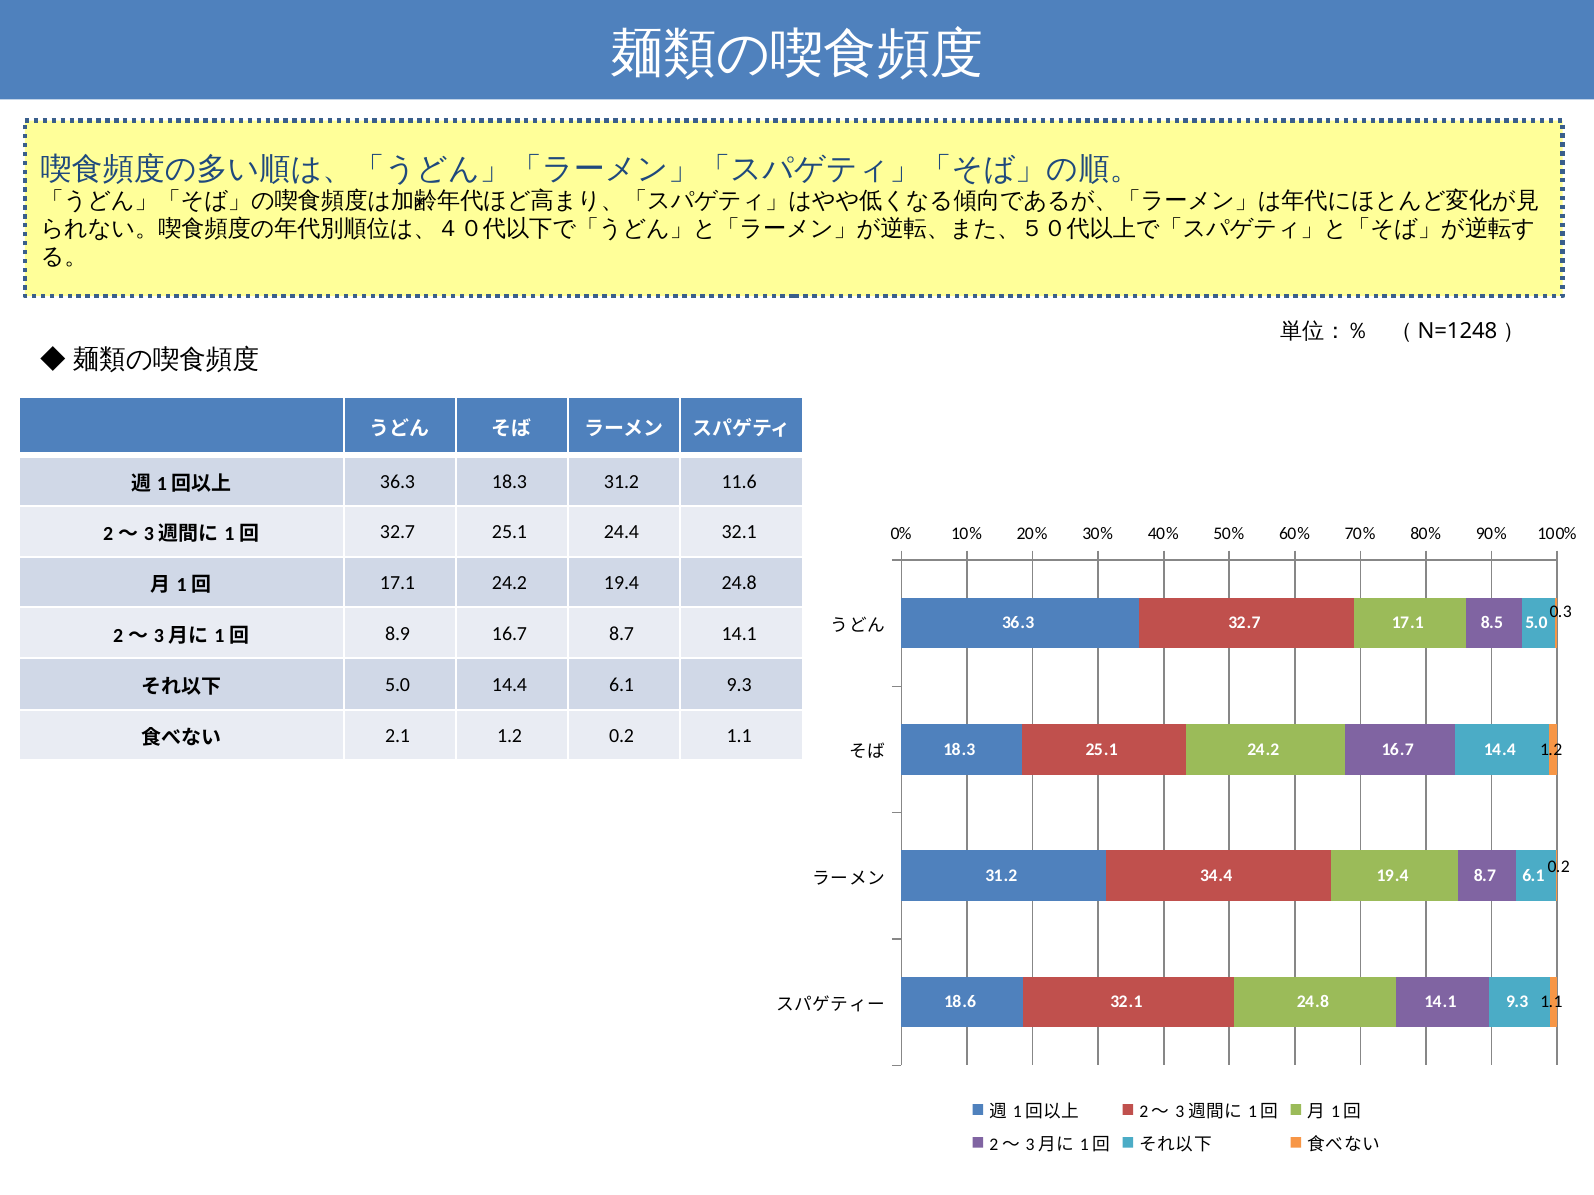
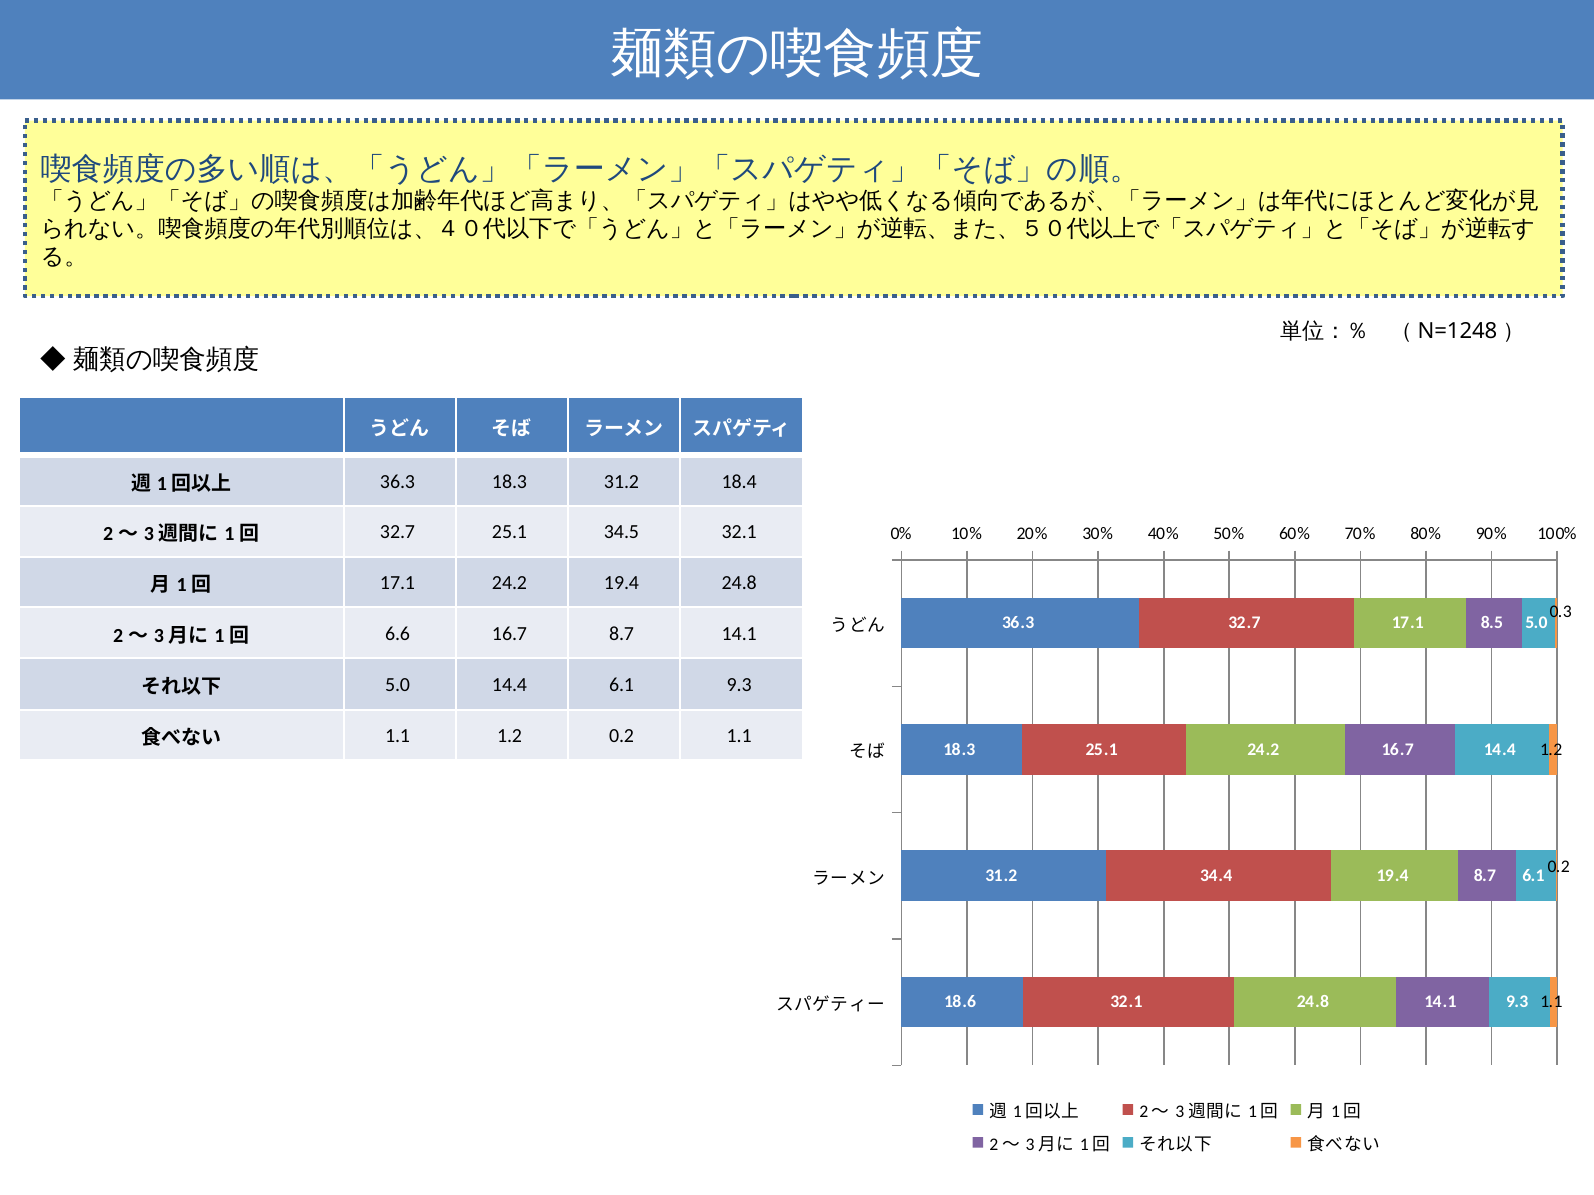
11.6: 11.6 -> 18.4 (739, 482)
24.4: 24.4 -> 34.5 (622, 533)
8.9: 8.9 -> 6.6 (398, 634)
2.1: 2.1 -> 1.1 (398, 737)
